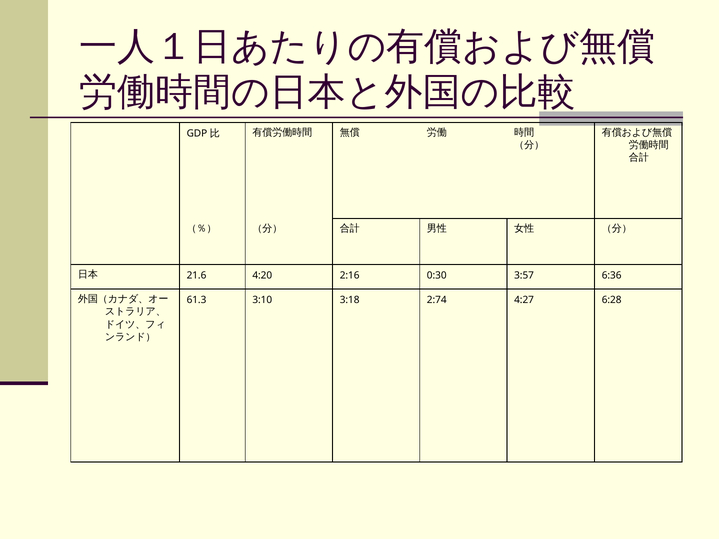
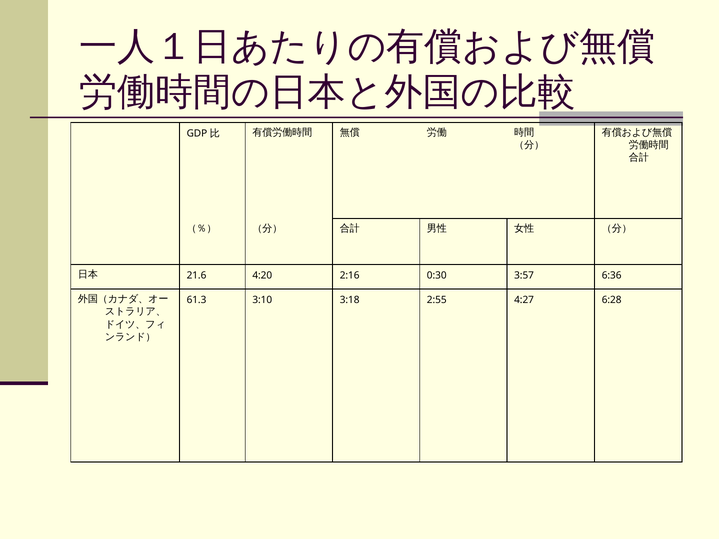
2:74: 2:74 -> 2:55 (437, 300)
